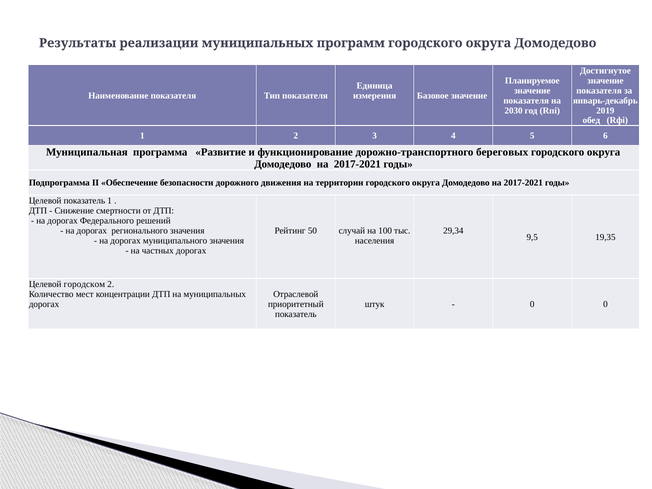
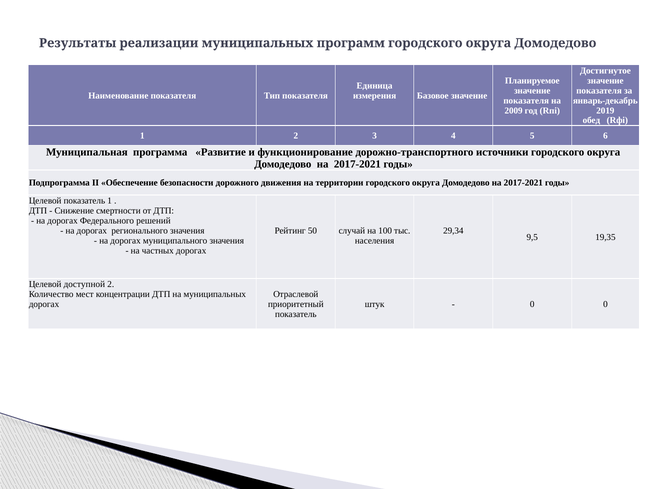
2030: 2030 -> 2009 (514, 111)
береговых: береговых -> источники (502, 152)
городском: городском -> доступной (84, 284)
